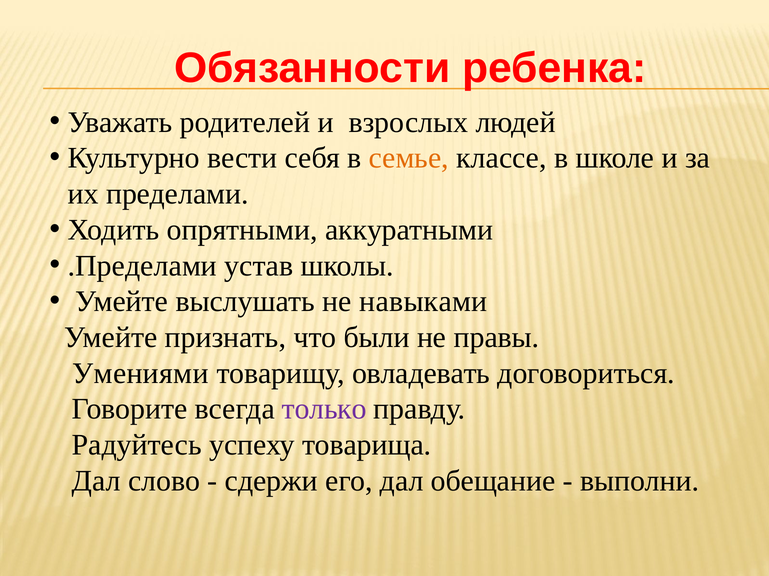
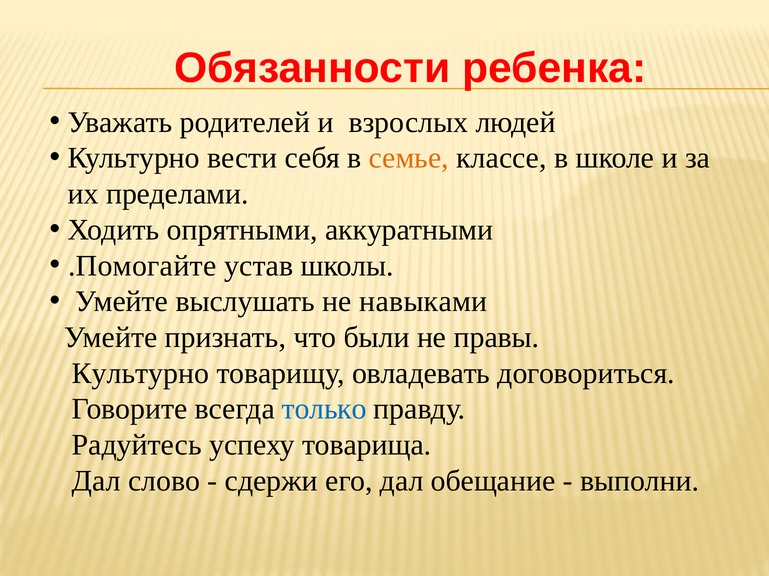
.Пределами: .Пределами -> .Помогайте (142, 266)
Умениями: Умениями -> Культурно (141, 374)
только colour: purple -> blue (324, 410)
